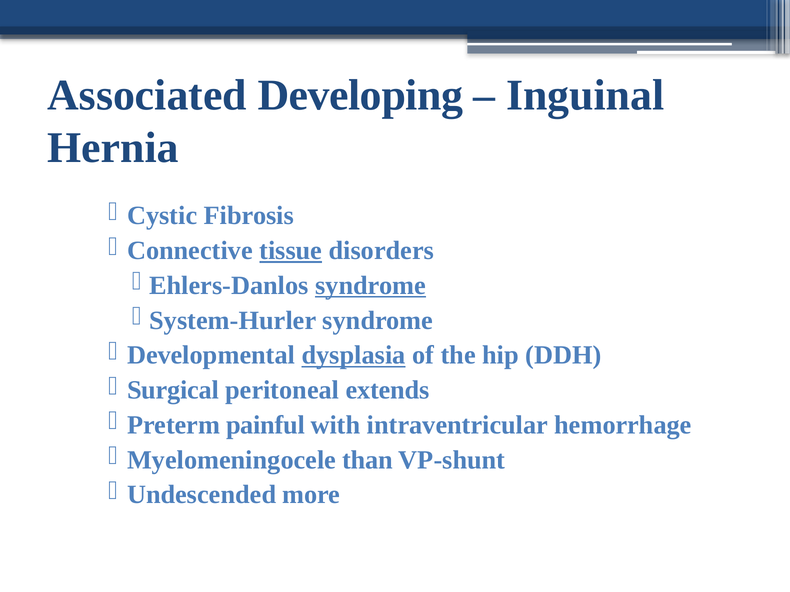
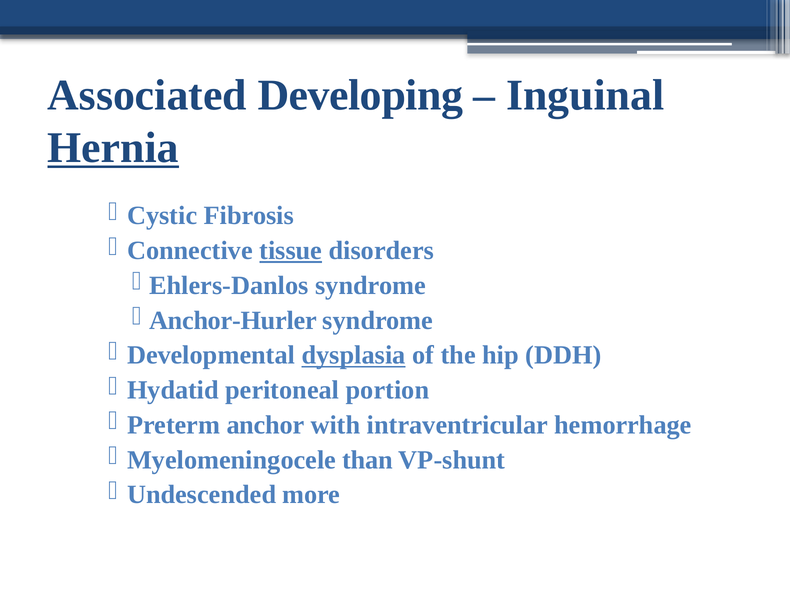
Hernia underline: none -> present (113, 148)
syndrome underline: present -> none (371, 286)
System-Hurler: System-Hurler -> Anchor-Hurler (233, 321)
Surgical: Surgical -> Hydatid (173, 390)
extends: extends -> portion (387, 390)
painful: painful -> anchor (265, 425)
